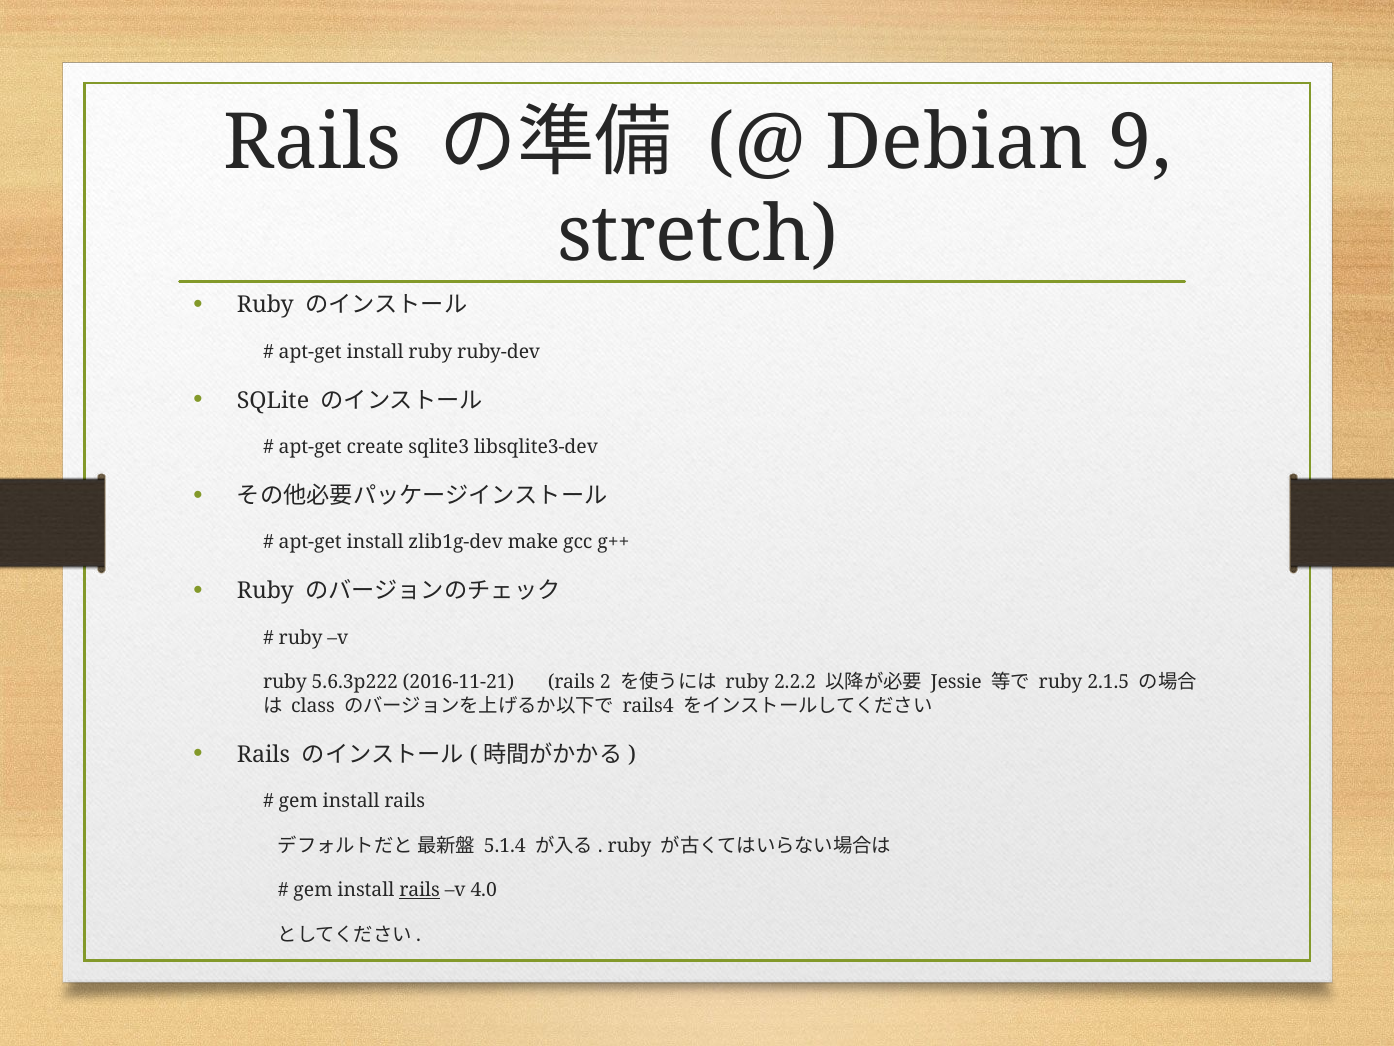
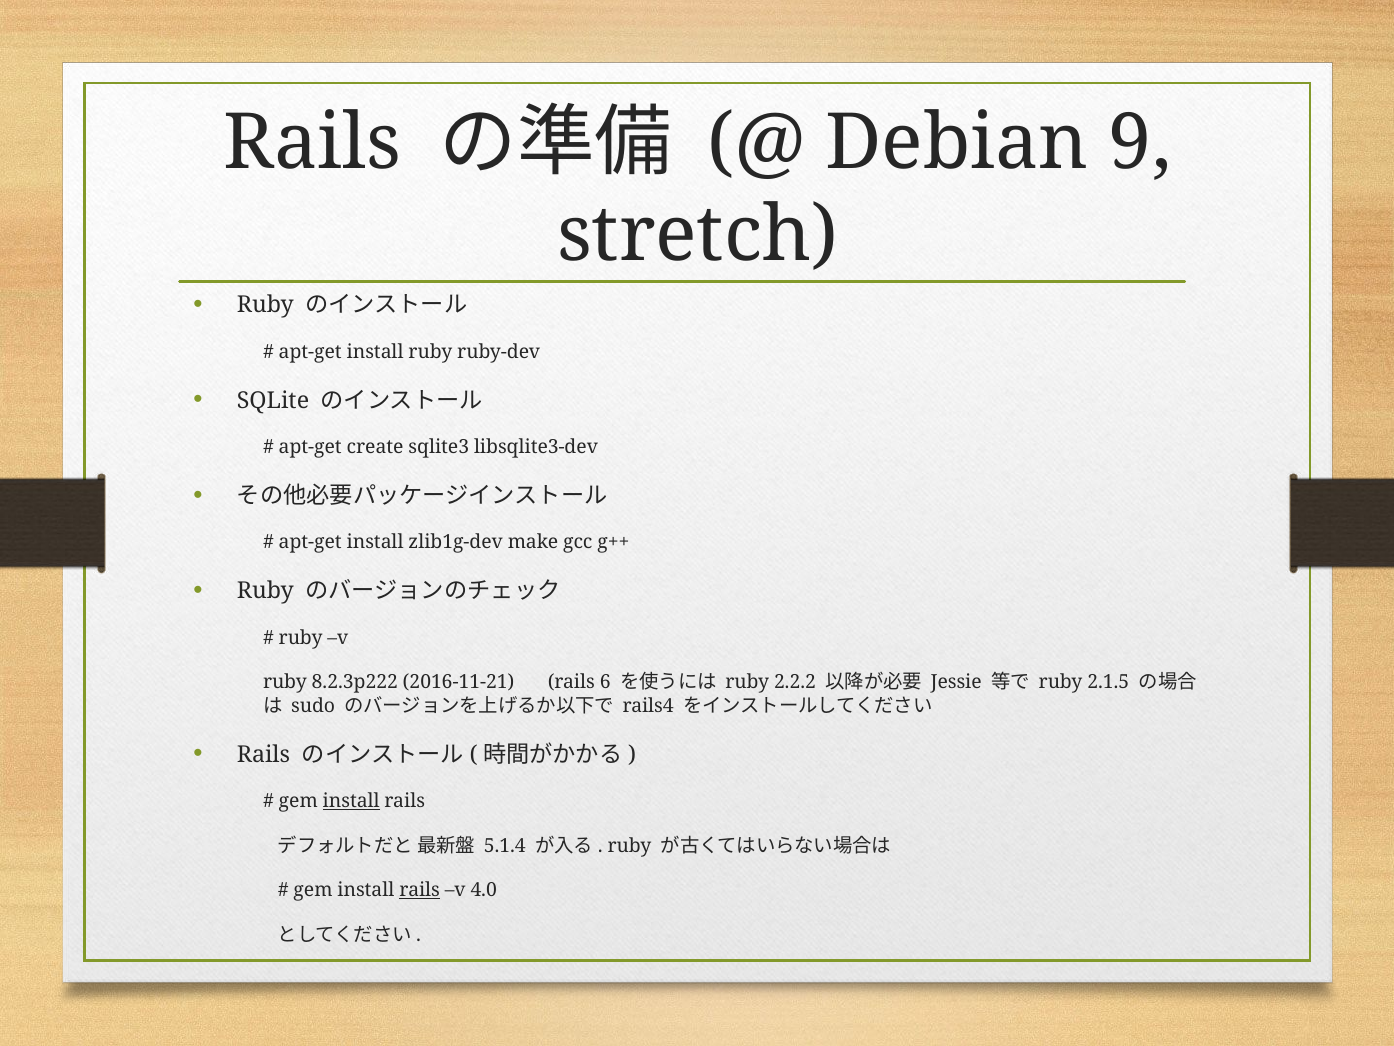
5.6.3p222: 5.6.3p222 -> 8.2.3p222 (355, 682)
2: 2 -> 6 (605, 682)
class: class -> sudo (313, 705)
install underline: none -> present (351, 801)
